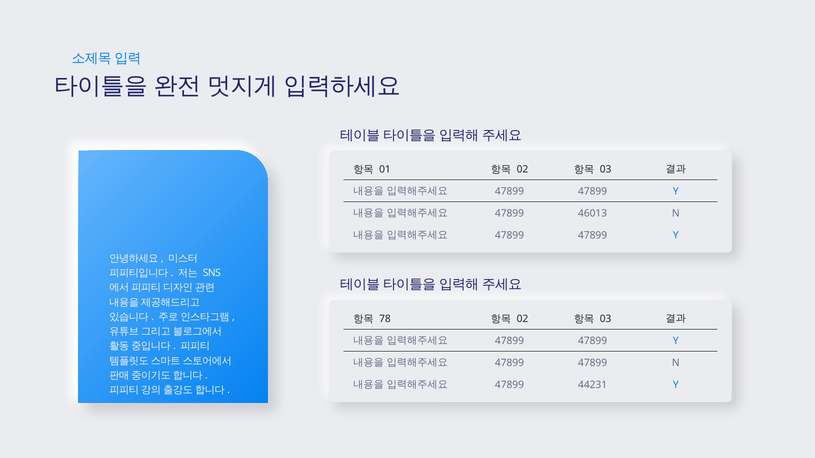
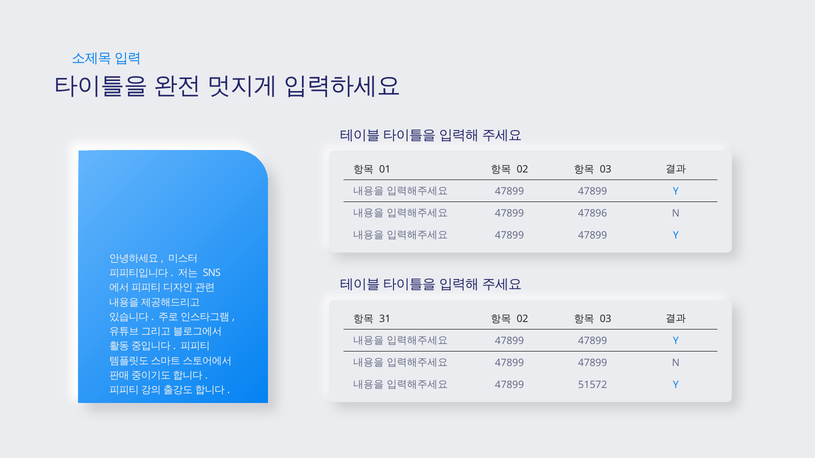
46013: 46013 -> 47896 (593, 214)
78: 78 -> 31 (385, 319)
44231: 44231 -> 51572 (593, 385)
